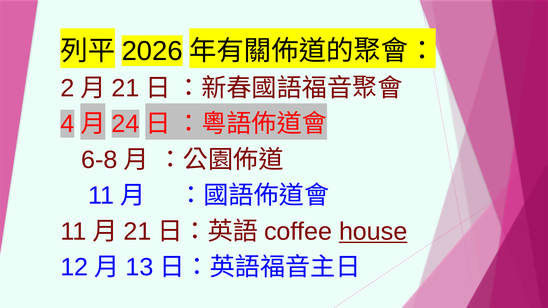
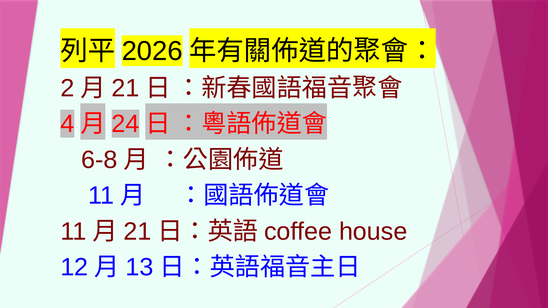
house underline: present -> none (373, 232)
